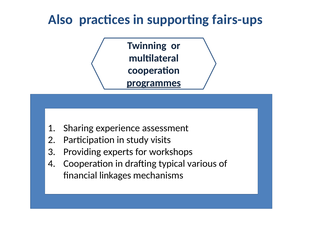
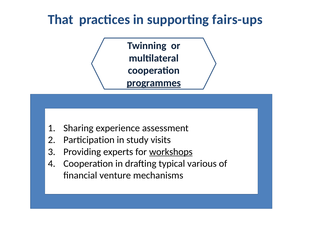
Also: Also -> That (61, 20)
workshops underline: none -> present (171, 152)
linkages: linkages -> venture (115, 176)
